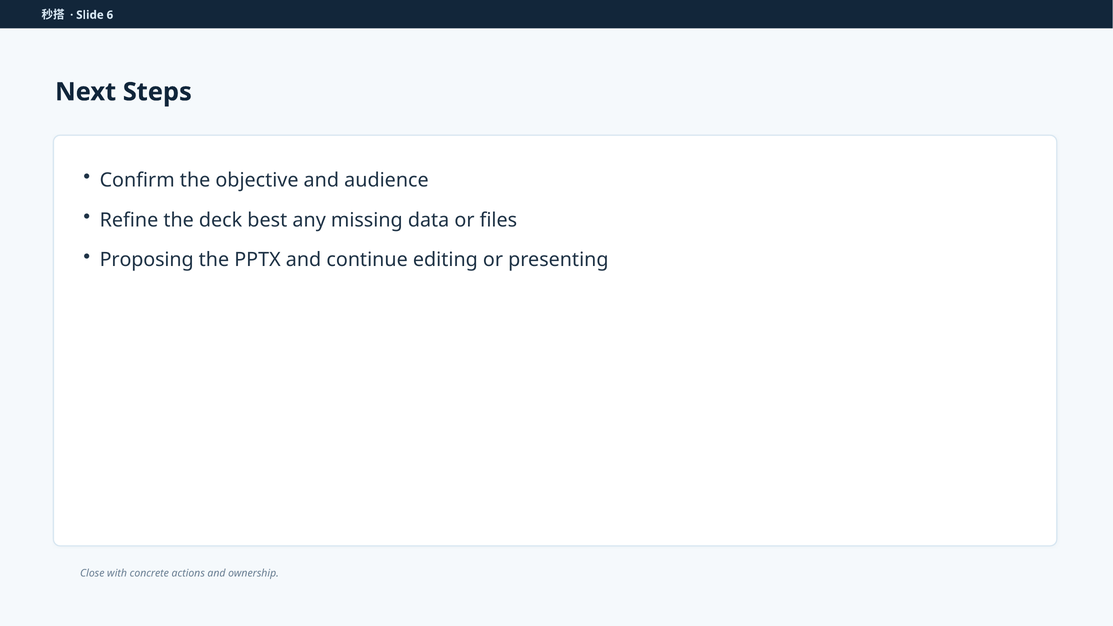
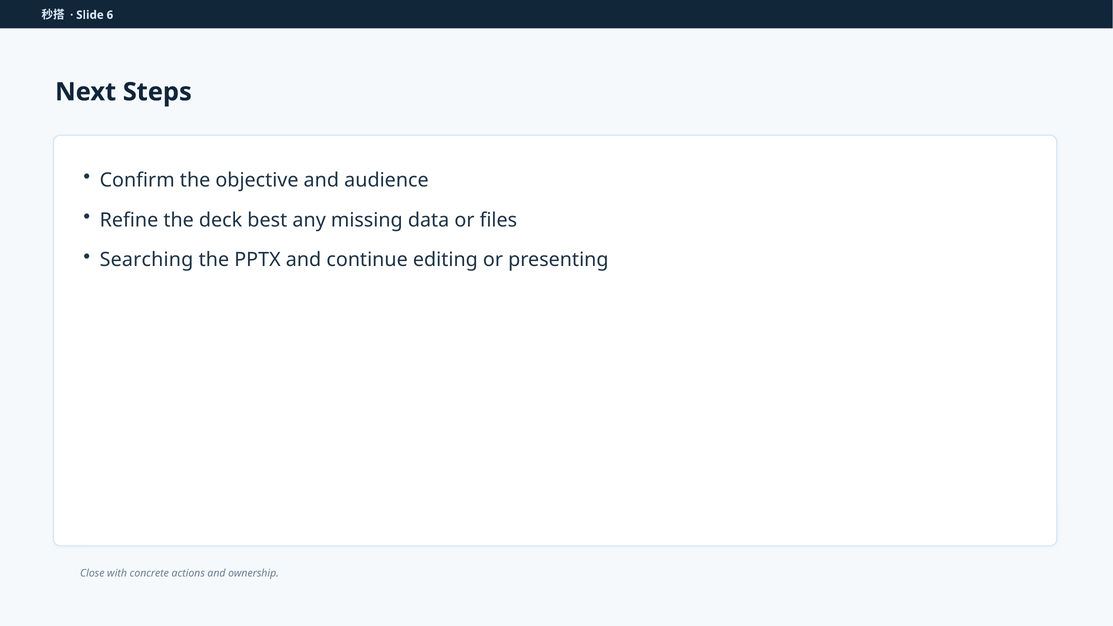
Proposing: Proposing -> Searching (147, 260)
